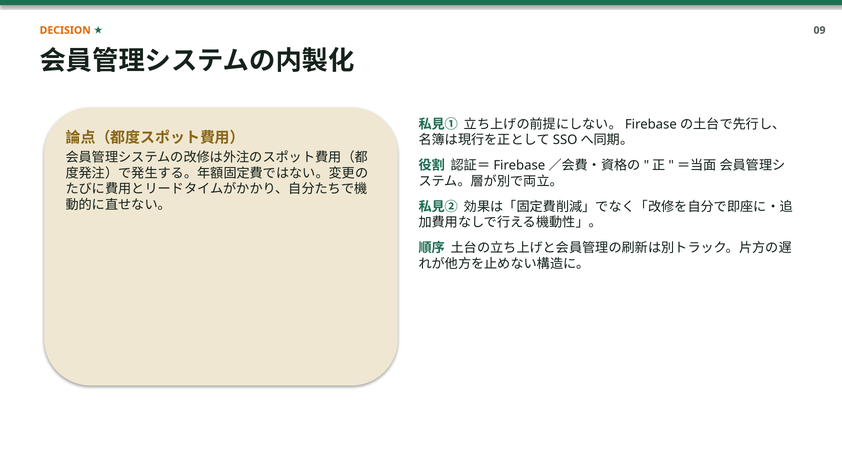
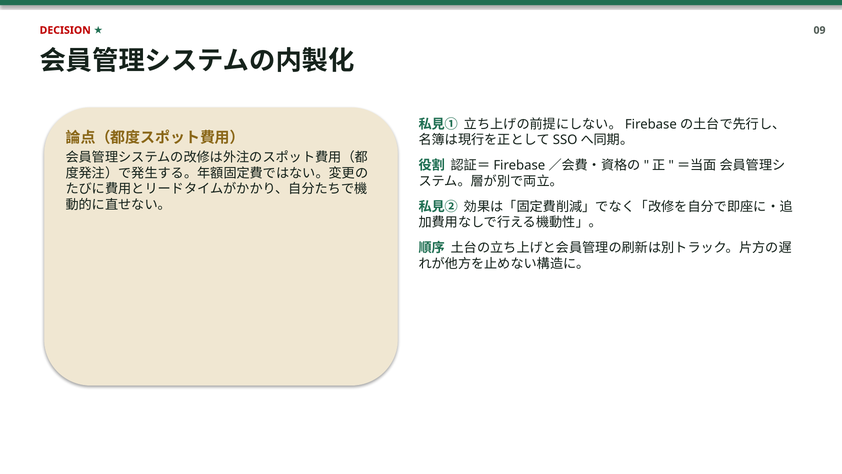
DECISION colour: orange -> red (65, 30)
